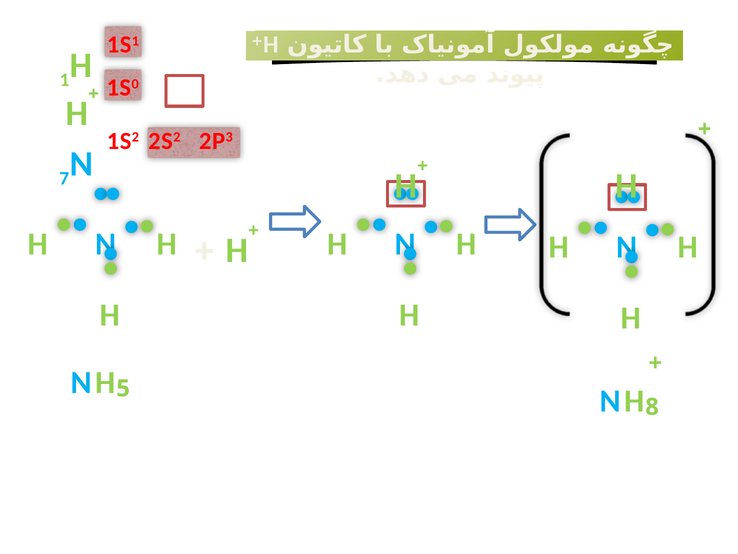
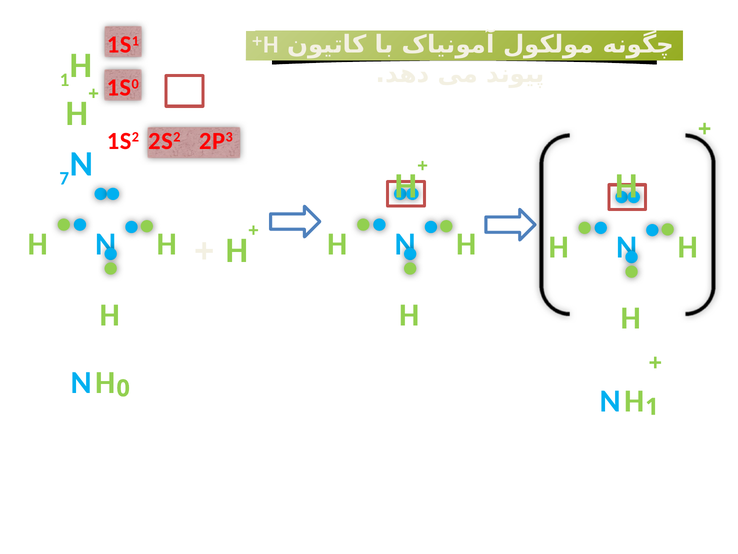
5: 5 -> 0 (123, 388)
8: 8 -> 1 (652, 407)
